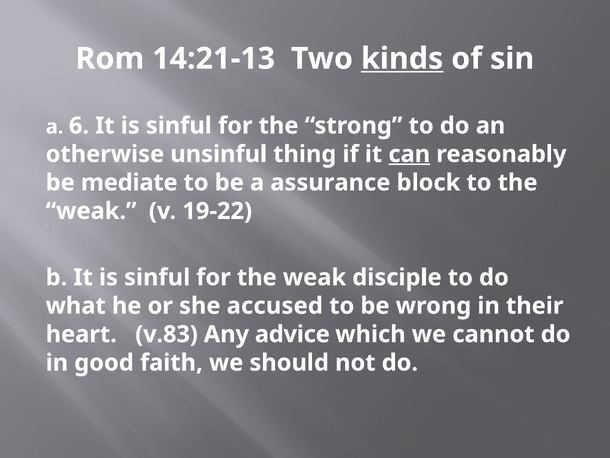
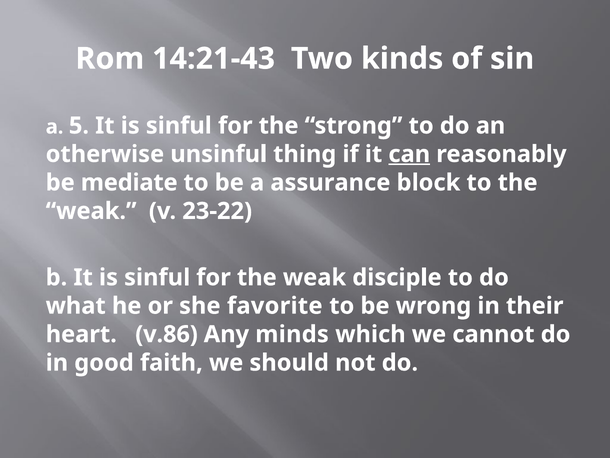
14:21-13: 14:21-13 -> 14:21-43 (214, 59)
kinds underline: present -> none (402, 59)
6: 6 -> 5 (79, 126)
19-22: 19-22 -> 23-22 (217, 211)
accused: accused -> favorite (275, 306)
v.83: v.83 -> v.86 (167, 334)
advice: advice -> minds (292, 334)
